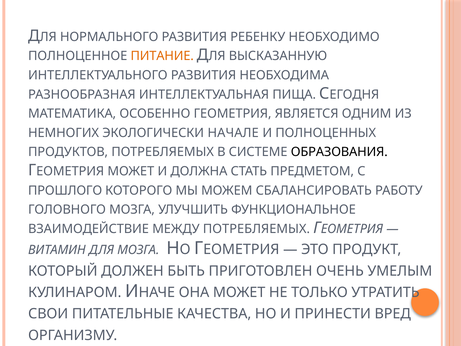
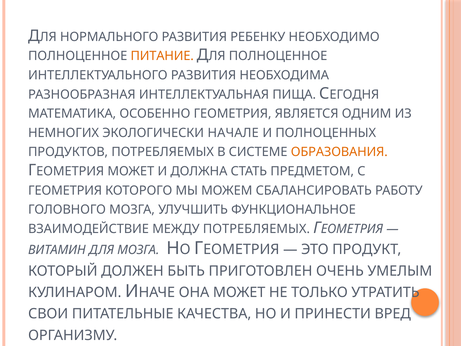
ВЫСКАЗАННУЮ: ВЫСКАЗАННУЮ -> ПОЛНОЦЕННОЕ (278, 56)
ОБРАЗОВАНИЯ colour: black -> orange (339, 152)
ПРОШЛОГО: ПРОШЛОГО -> ГЕОМЕТРИЯ (65, 190)
